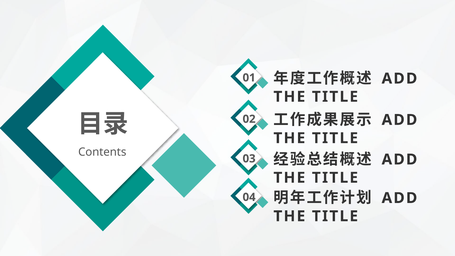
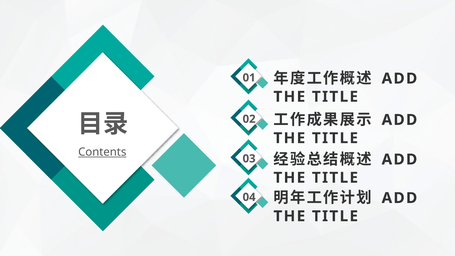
Contents underline: none -> present (102, 152)
